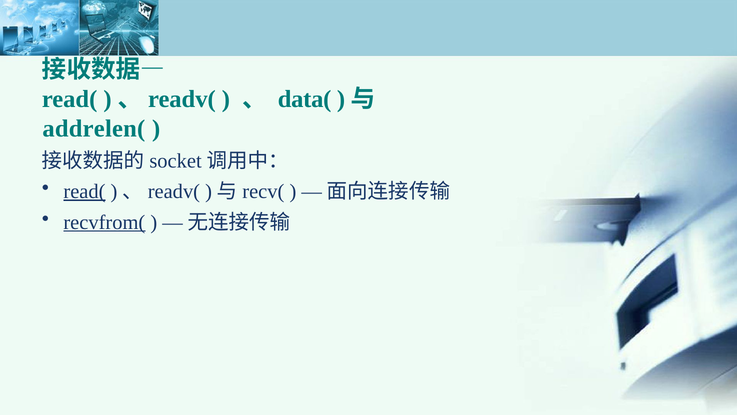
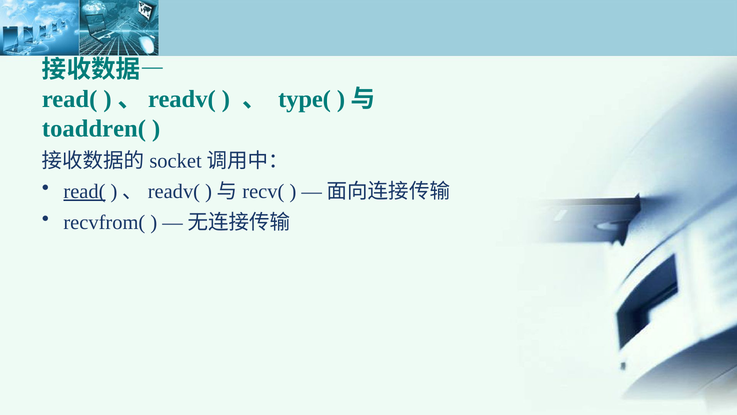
data(: data( -> type( (305, 99)
addrelen(: addrelen( -> toaddren( (94, 128)
recvfrom( underline: present -> none (104, 222)
